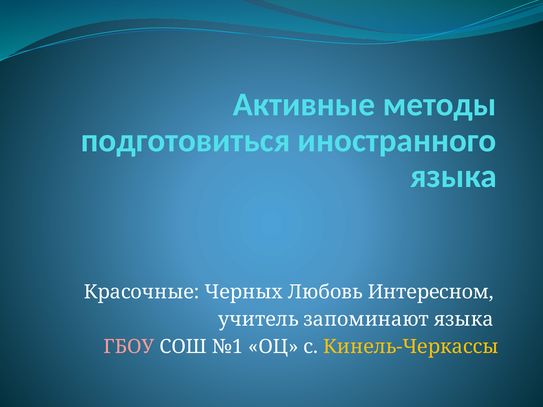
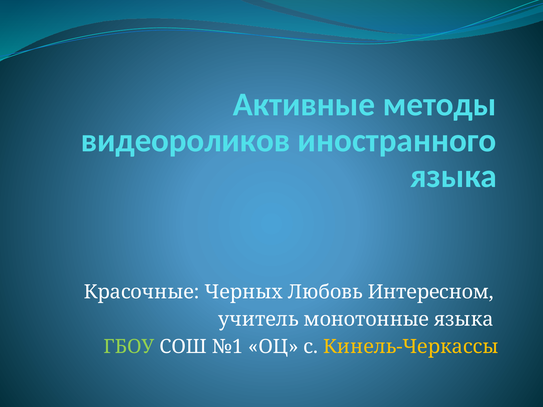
подготовиться: подготовиться -> видеороликов (186, 141)
запоминают: запоминают -> монотонные (366, 320)
ГБОУ colour: pink -> light green (129, 347)
